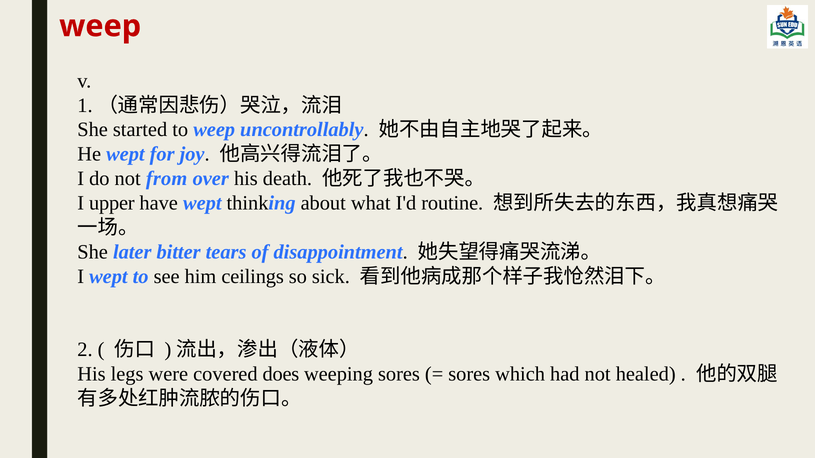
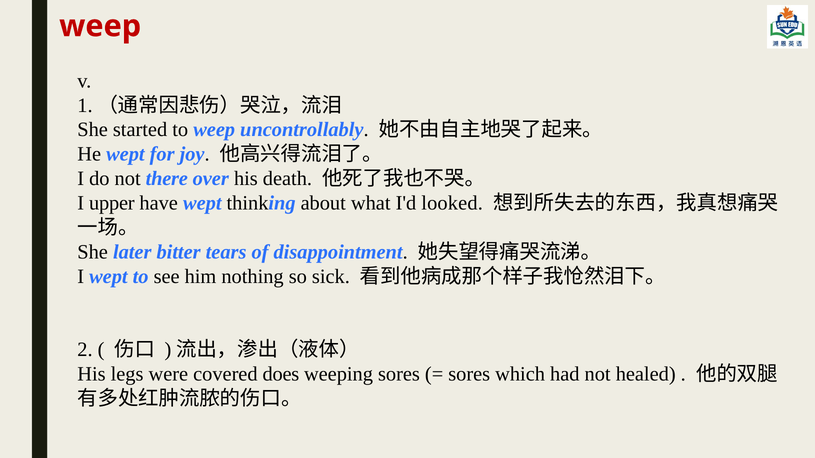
from: from -> there (167, 179)
routine: routine -> looked (452, 203)
ceilings: ceilings -> nothing (253, 277)
